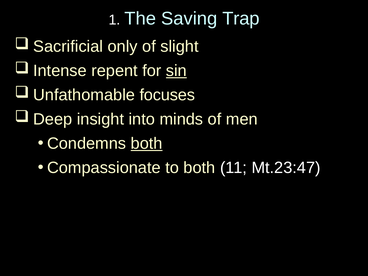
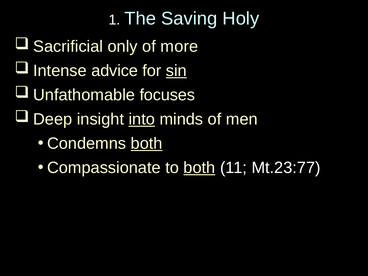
Trap: Trap -> Holy (241, 18)
slight: slight -> more (179, 47)
repent: repent -> advice (115, 71)
into underline: none -> present (142, 119)
both underline: none -> present (199, 168)
Mt.23:47: Mt.23:47 -> Mt.23:77 (286, 168)
